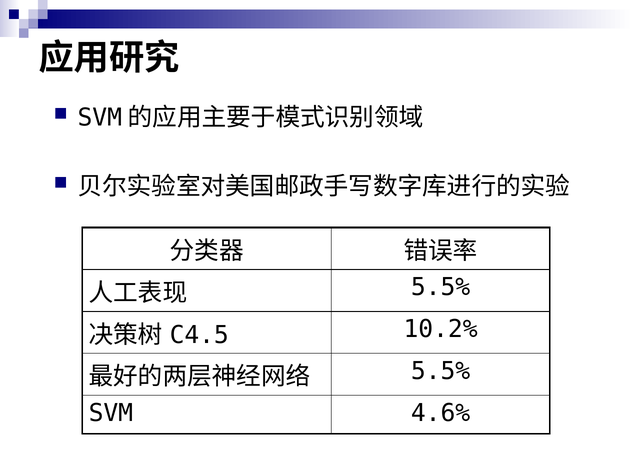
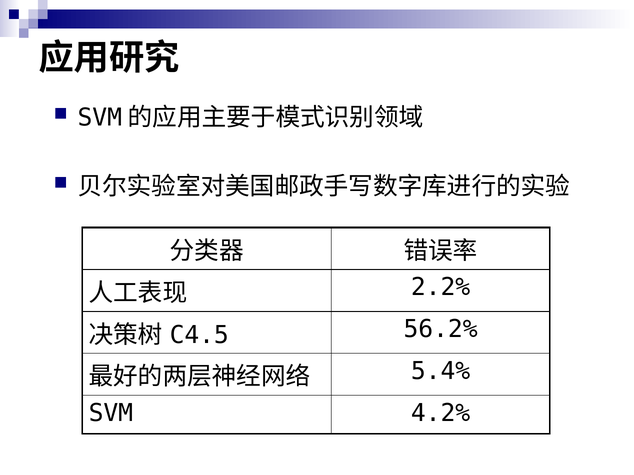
5.5%: 5.5% -> 2.2% (441, 288)
10.2%: 10.2% -> 56.2% (441, 330)
5.5%: 5.5% -> 5.4% (441, 372)
4.6%: 4.6% -> 4.2% (441, 414)
